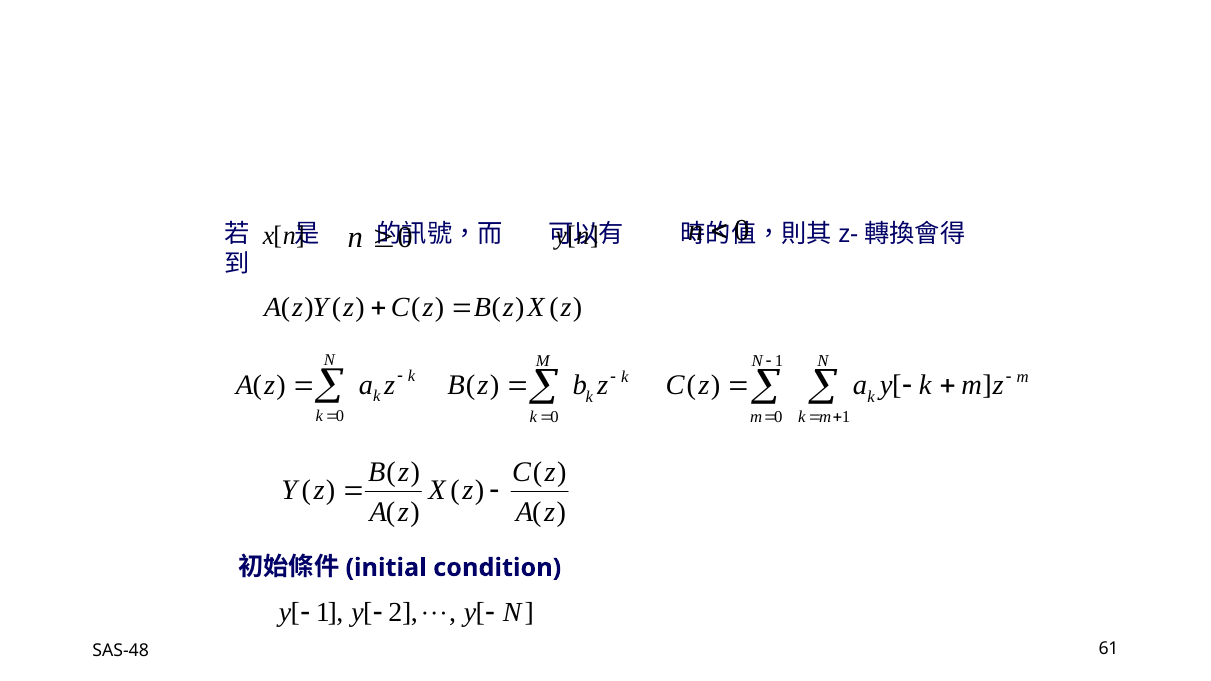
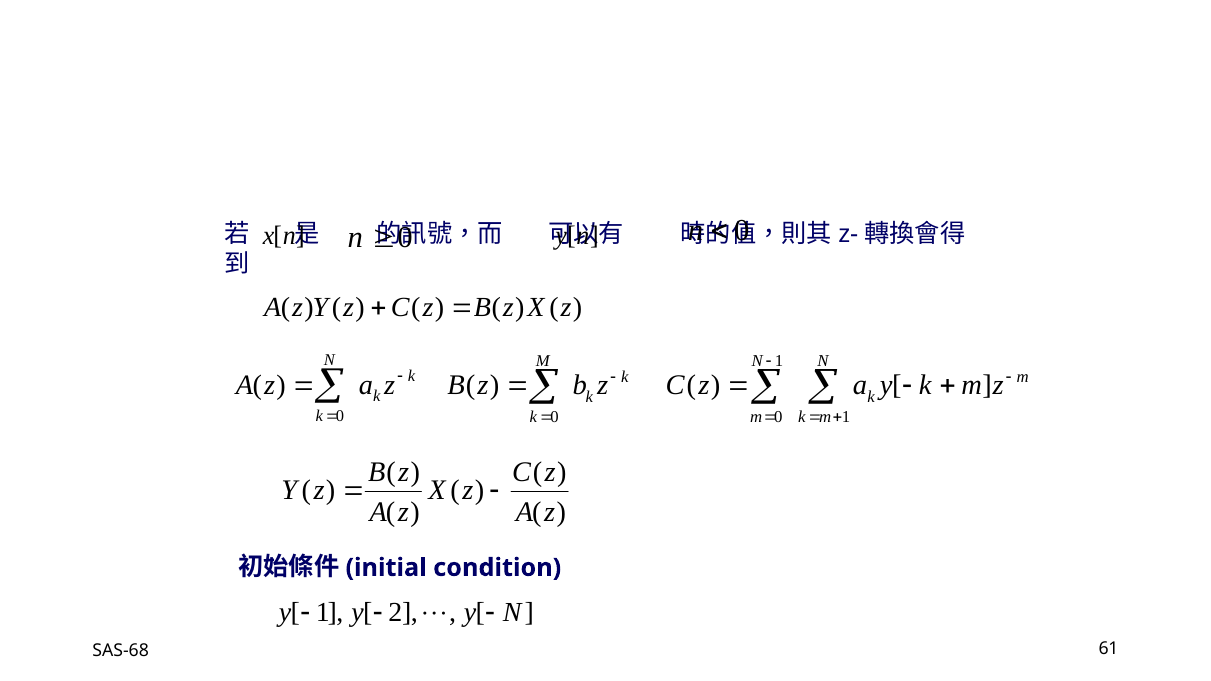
SAS-48: SAS-48 -> SAS-68 (121, 651)
